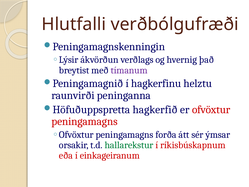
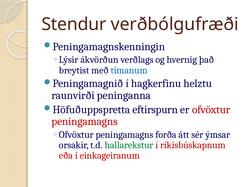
Hlutfalli: Hlutfalli -> Stendur (74, 24)
tímanum colour: purple -> blue (129, 70)
hagkerfið: hagkerfið -> eftirspurn (155, 109)
